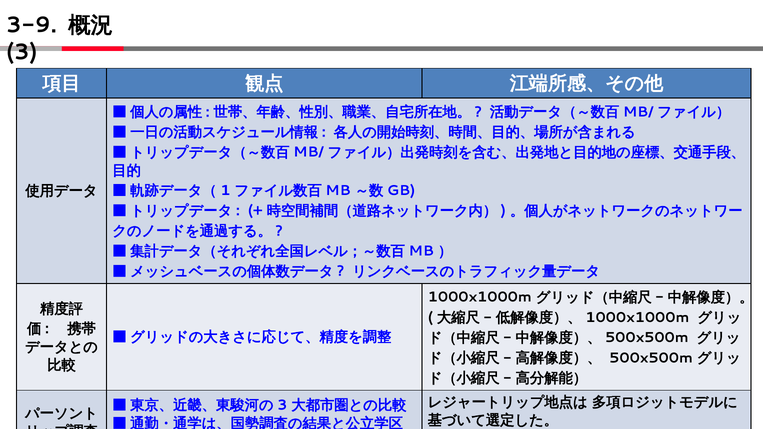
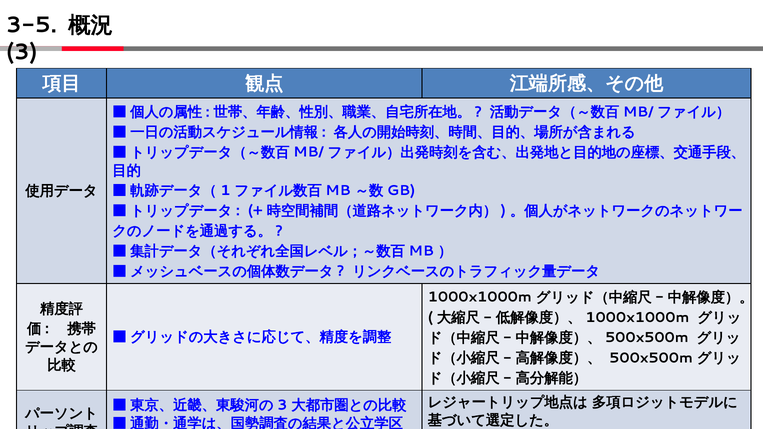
3-9: 3-9 -> 3-5 (31, 25)
